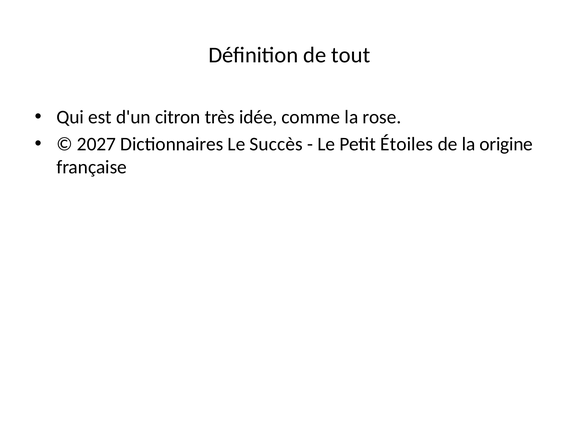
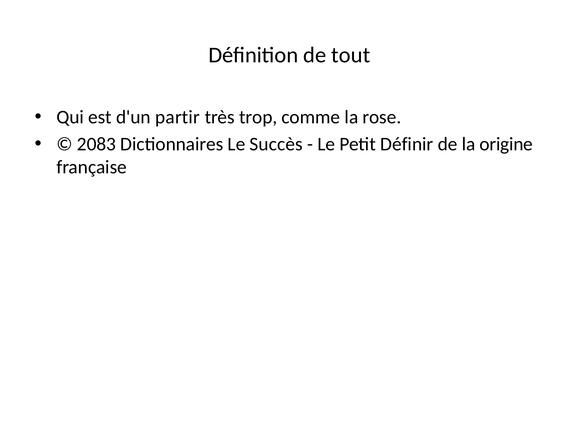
citron: citron -> partir (178, 117)
idée: idée -> trop (258, 117)
2027: 2027 -> 2083 (96, 144)
Étoiles: Étoiles -> Définir (407, 144)
